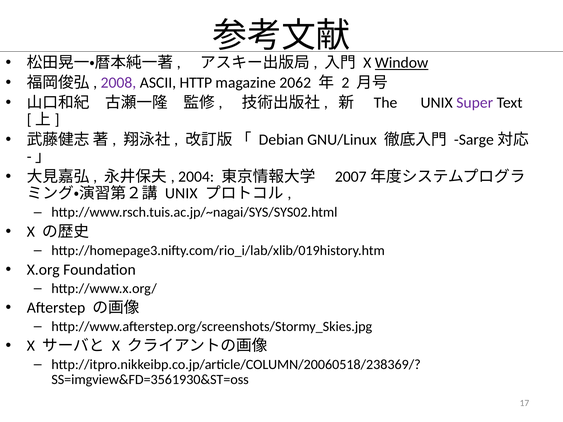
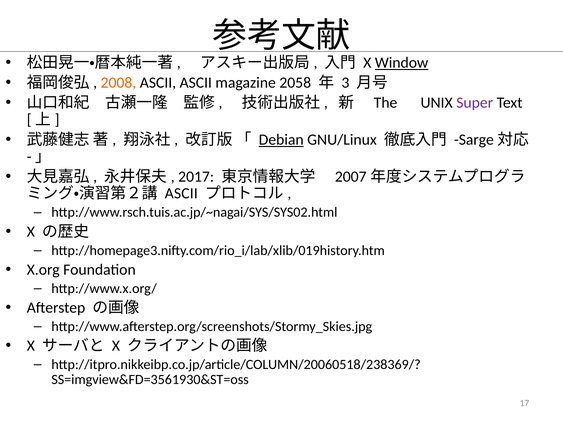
2008 colour: purple -> orange (118, 83)
ASCII HTTP: HTTP -> ASCII (196, 83)
2062: 2062 -> 2058 (295, 83)
2: 2 -> 3 (345, 83)
Debian underline: none -> present (281, 140)
2004: 2004 -> 2017 (196, 177)
UNIX: UNIX -> ASCII (181, 194)
